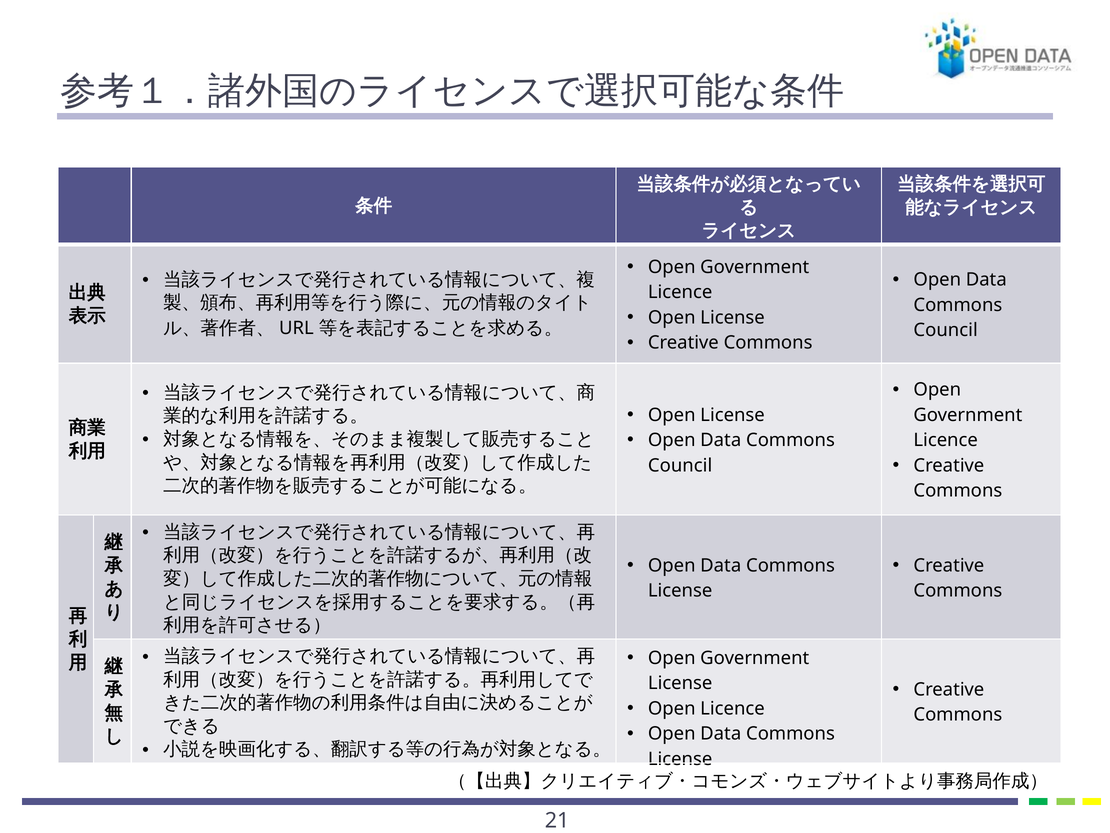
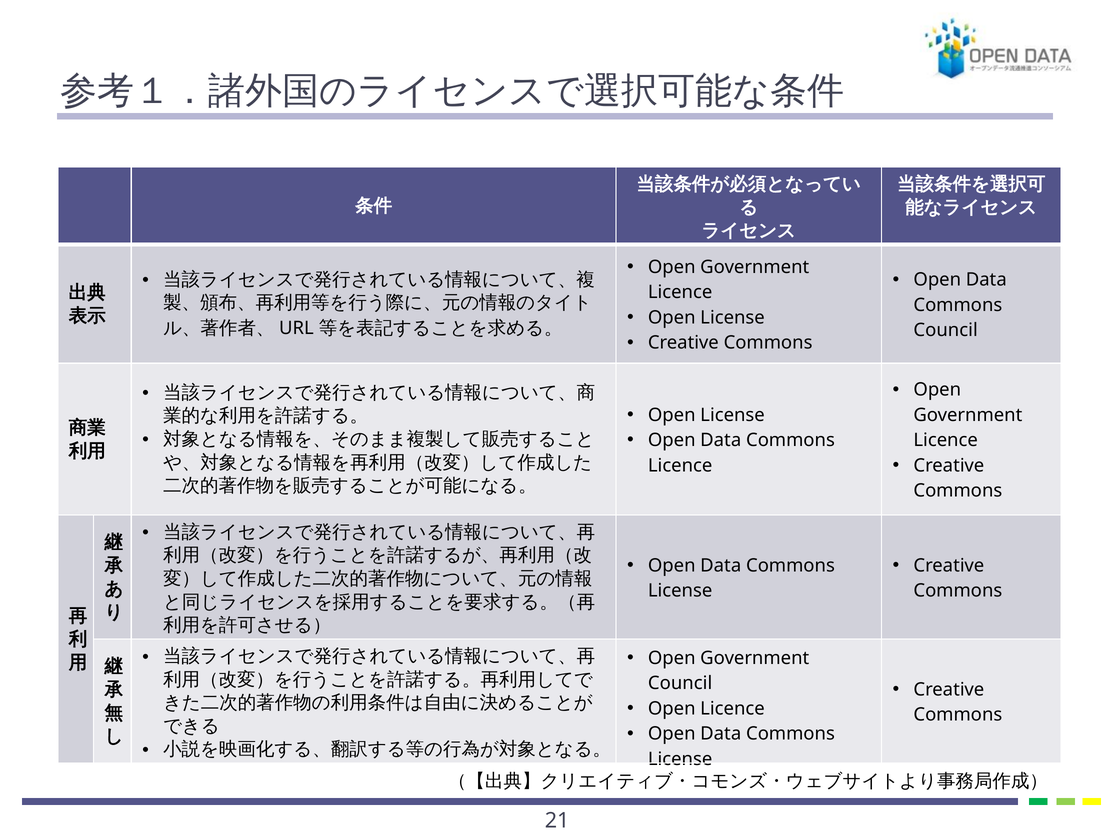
Council: Council -> Licence (680, 465)
License: License -> Council (680, 683)
